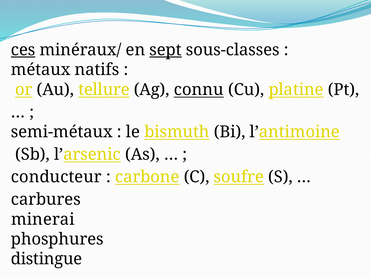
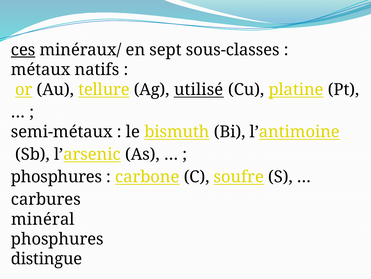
sept underline: present -> none (166, 50)
connu: connu -> utilisé (199, 89)
conducteur: conducteur -> phosphures (56, 176)
minerai: minerai -> minéral (43, 219)
